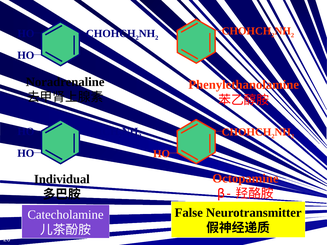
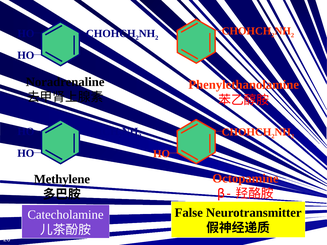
Individual: Individual -> Methylene (62, 179)
